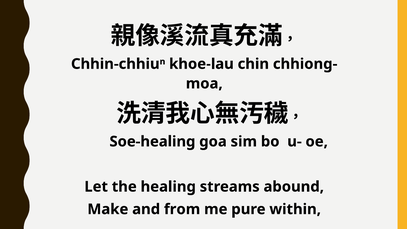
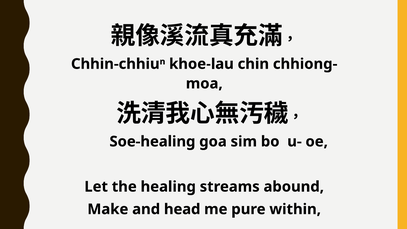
from: from -> head (182, 209)
